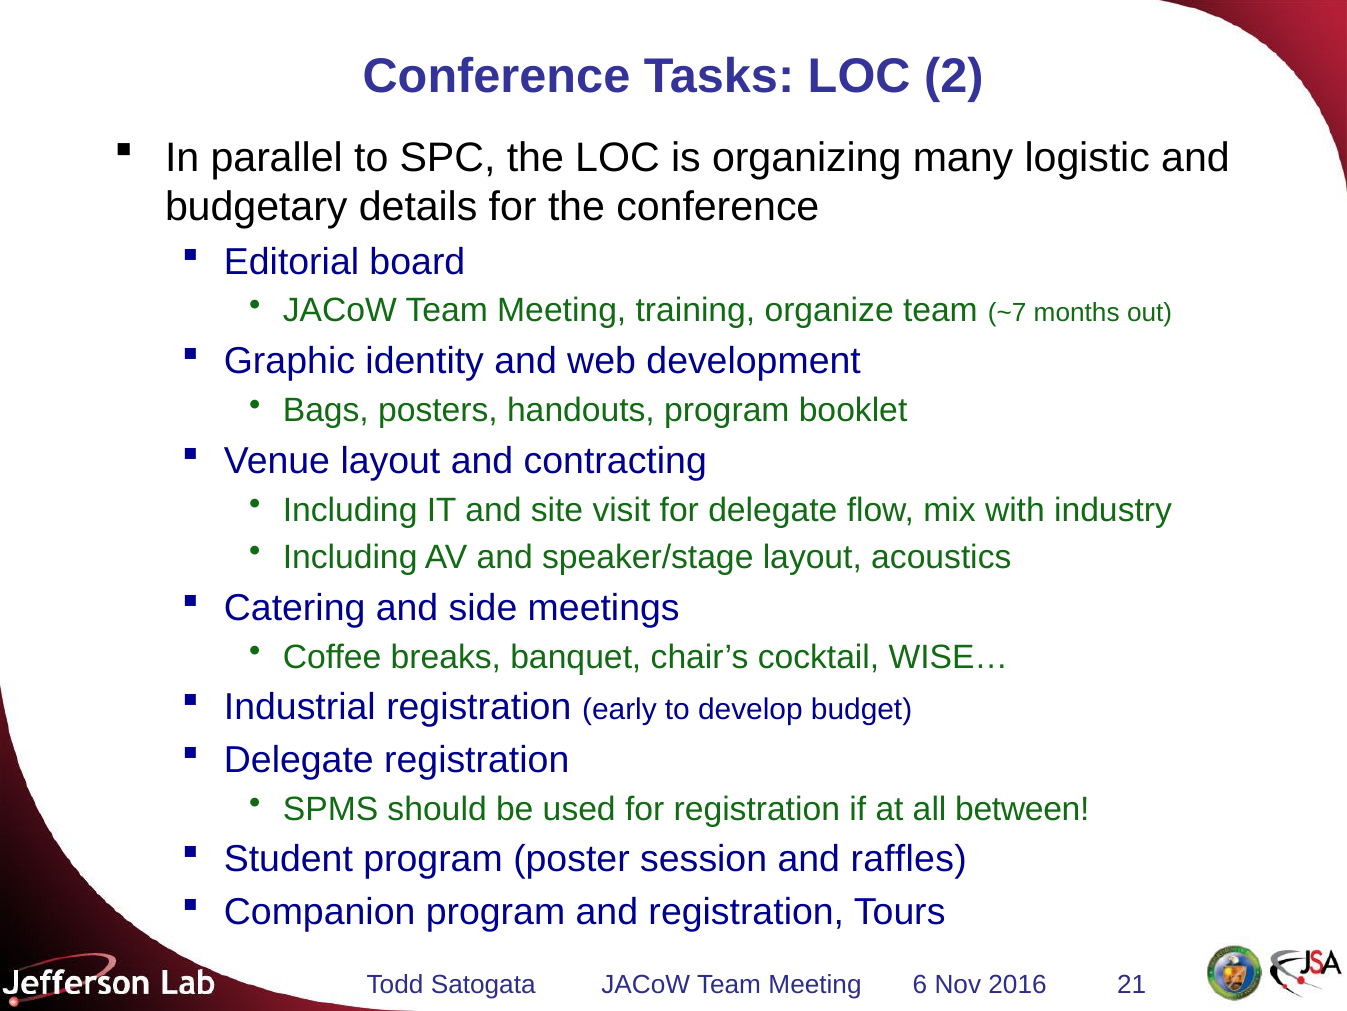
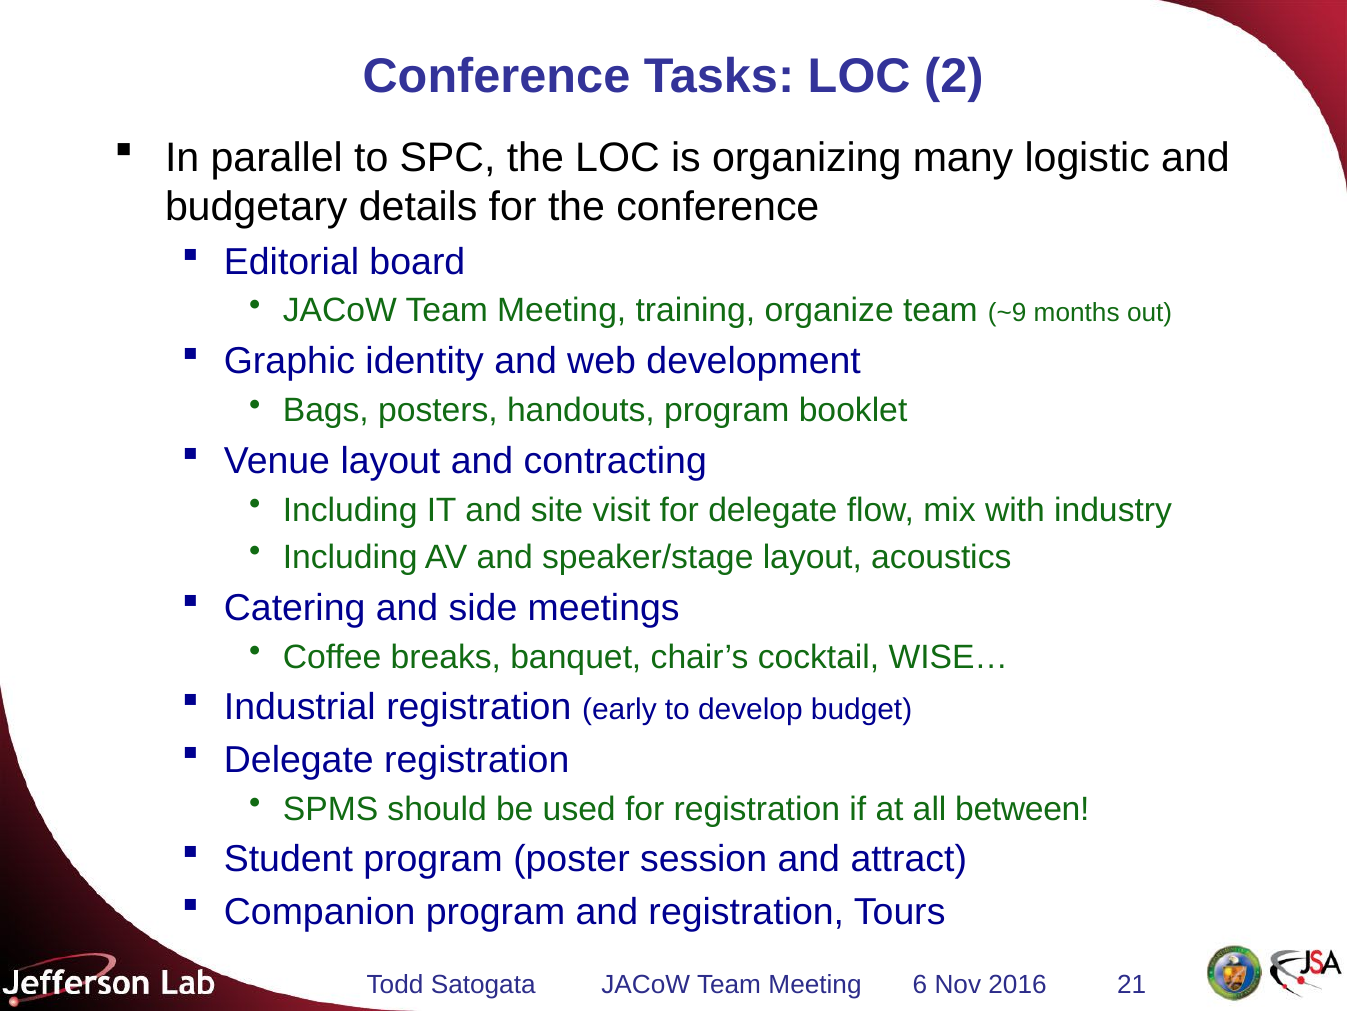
~7: ~7 -> ~9 (1007, 313)
raffles: raffles -> attract (909, 859)
